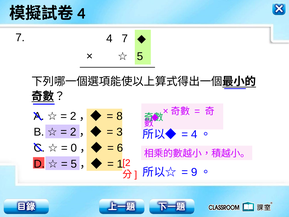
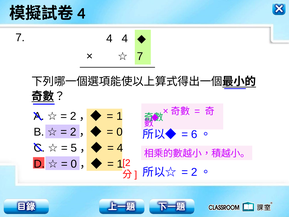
4 7: 7 -> 4 (125, 39)
5: 5 -> 7 (140, 56)
8: 8 -> 1 (120, 116)
3: 3 -> 0 (120, 132)
4: 4 -> 6 (194, 134)
0: 0 -> 5 (74, 148)
6: 6 -> 4 (120, 148)
5: 5 -> 0 (74, 164)
9: 9 -> 2 (194, 172)
